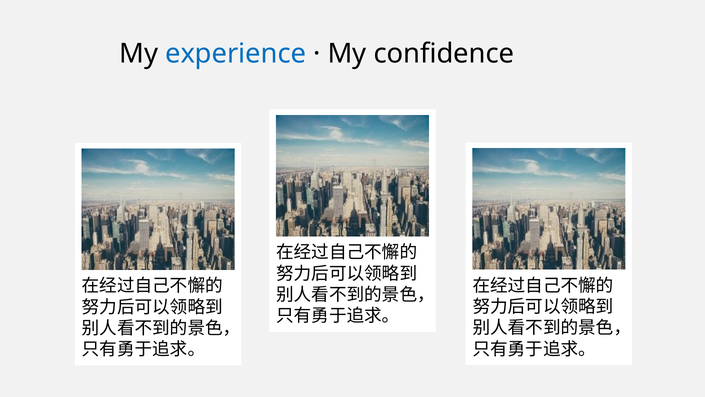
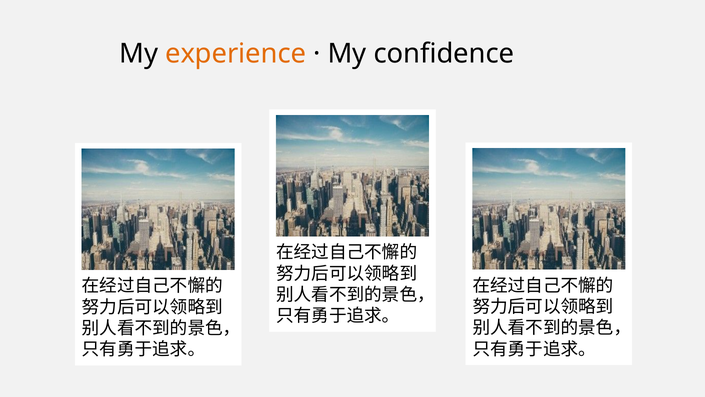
experience colour: blue -> orange (236, 54)
